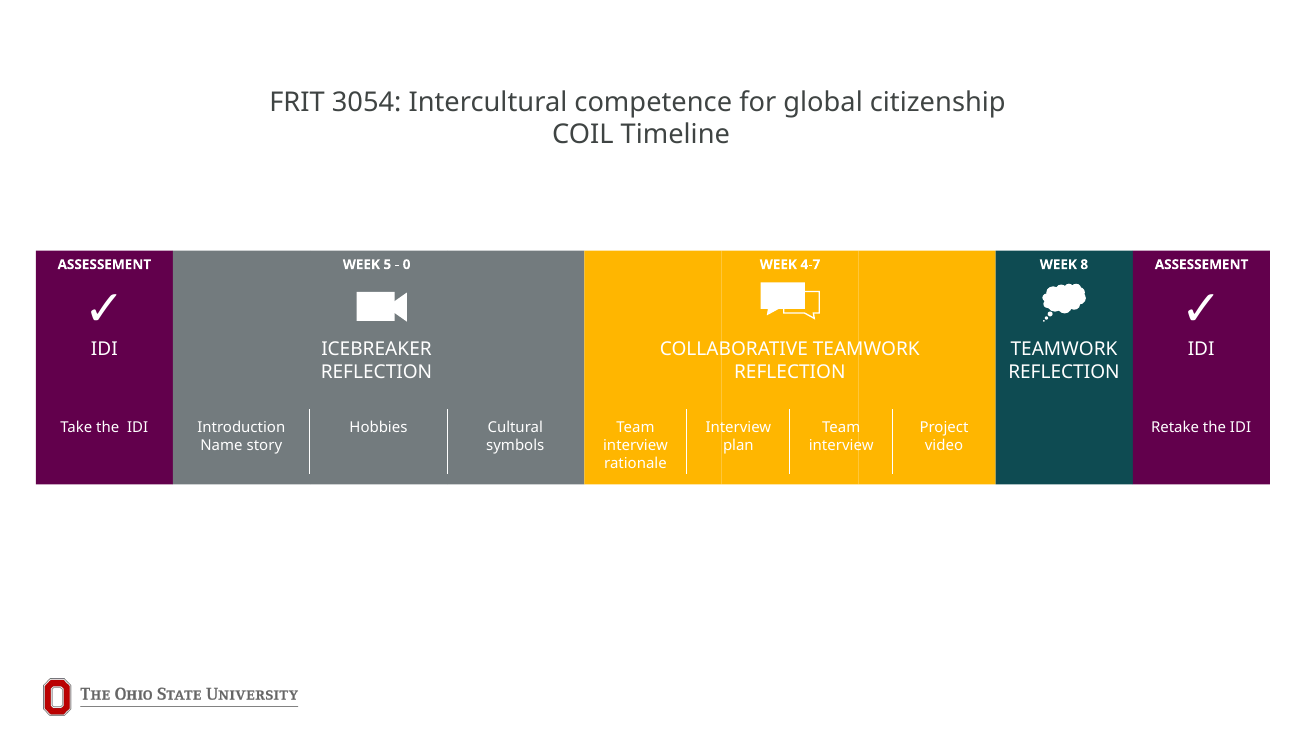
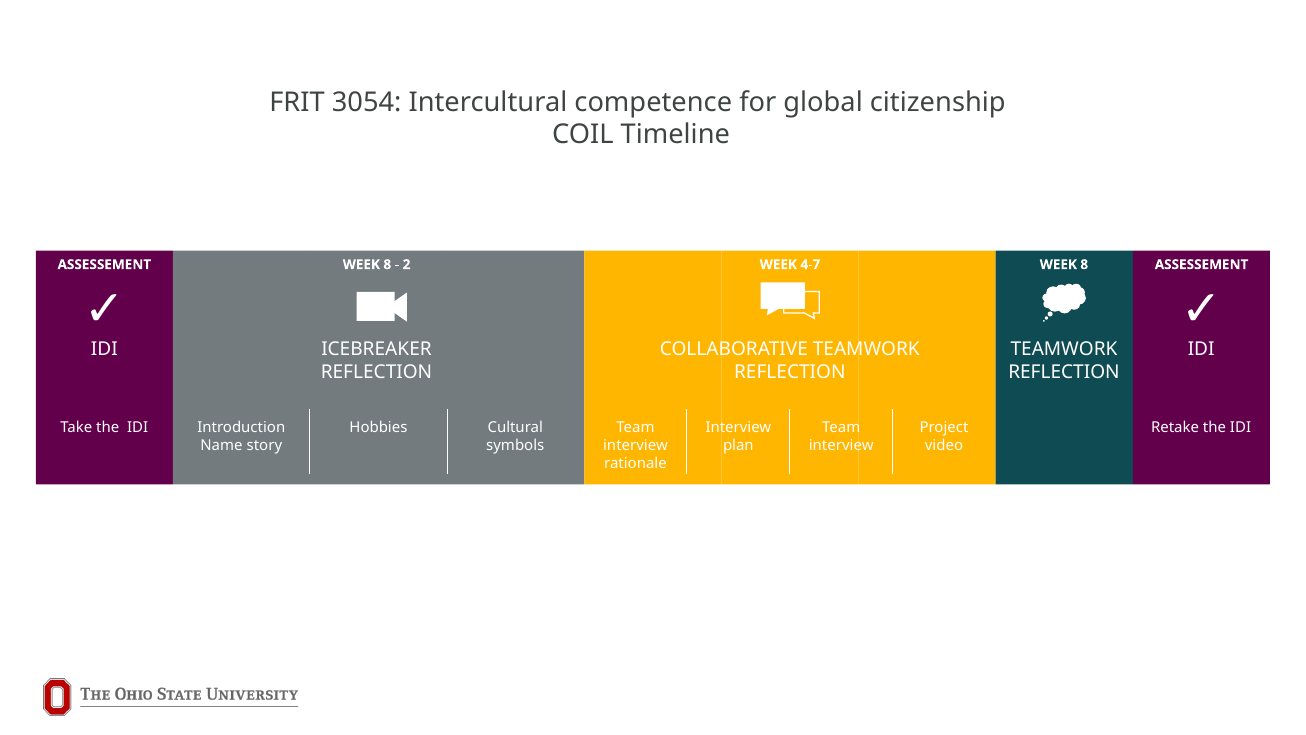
ASSESSEMENT WEEK 5: 5 -> 8 (387, 264)
0: 0 -> 2 (407, 264)
